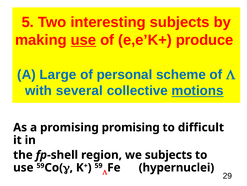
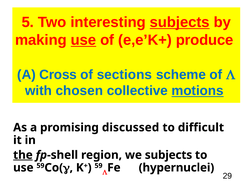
subjects underline: none -> present (180, 22)
Large: Large -> Cross (58, 74)
personal: personal -> sections (124, 74)
several: several -> chosen (79, 90)
promising promising: promising -> discussed (131, 127)
the underline: none -> present (23, 154)
